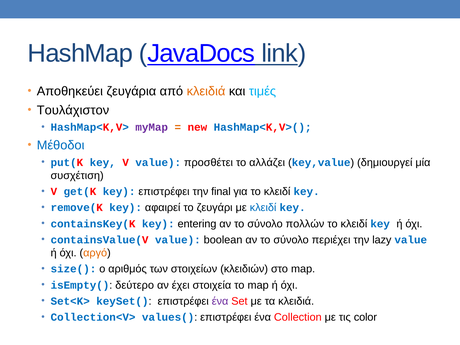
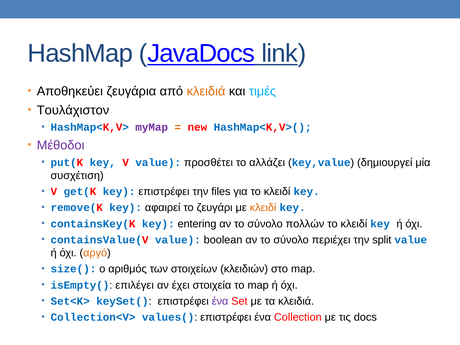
Μέθοδοι colour: blue -> purple (61, 145)
final: final -> files (221, 192)
κλειδί colour: blue -> orange (263, 208)
lazy: lazy -> split (382, 240)
δεύτερο: δεύτερο -> επιλέγει (135, 285)
color: color -> docs (365, 317)
